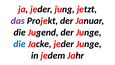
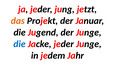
das colour: purple -> orange (18, 21)
